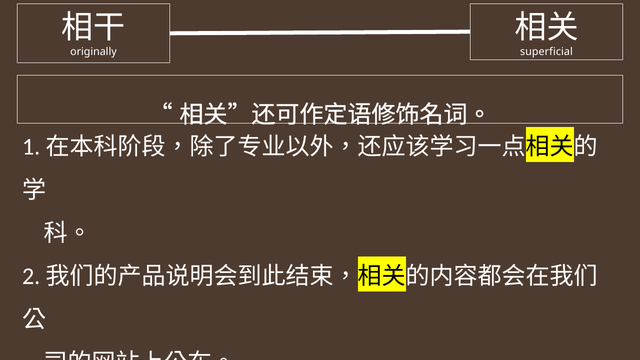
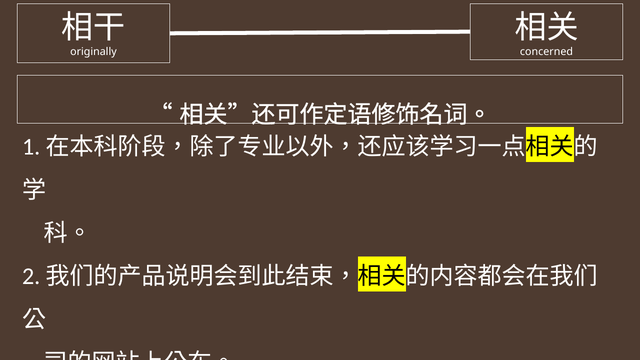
superficial: superficial -> concerned (546, 52)
